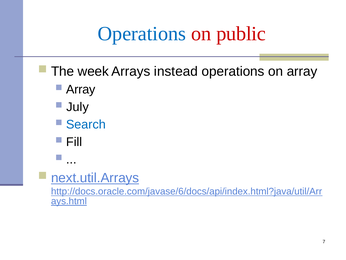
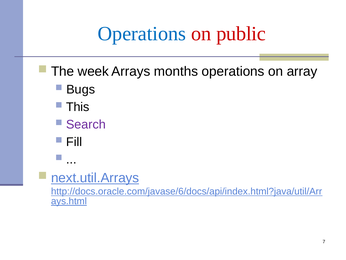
instead: instead -> months (176, 71)
Array: Array -> Bugs (81, 89)
July: July -> This (78, 107)
Search colour: blue -> purple (86, 124)
